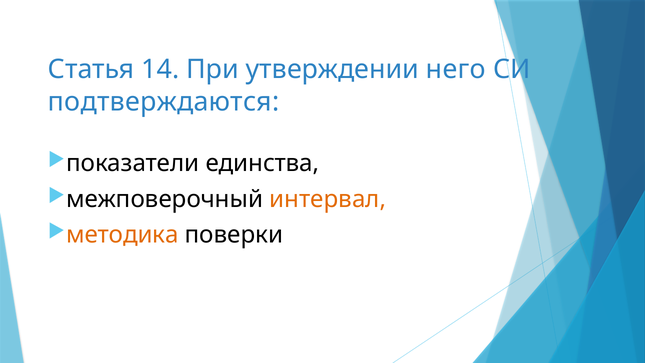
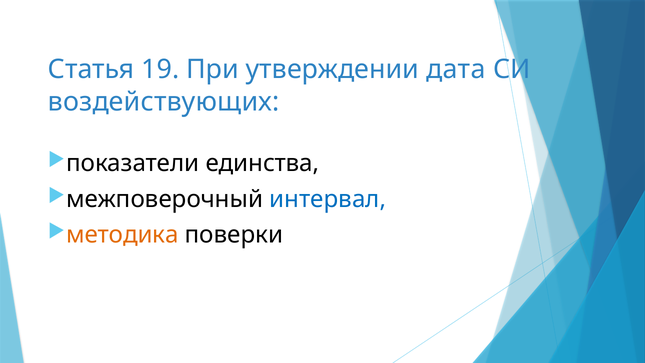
14: 14 -> 19 (160, 69)
него: него -> дата (456, 69)
подтверждаются: подтверждаются -> воздействующих (164, 102)
интервал colour: orange -> blue (328, 199)
